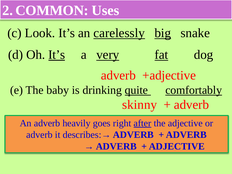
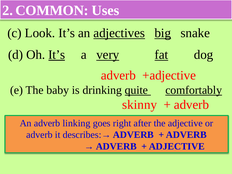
carelessly: carelessly -> adjectives (119, 33)
heavily: heavily -> linking (76, 123)
after underline: present -> none (142, 123)
